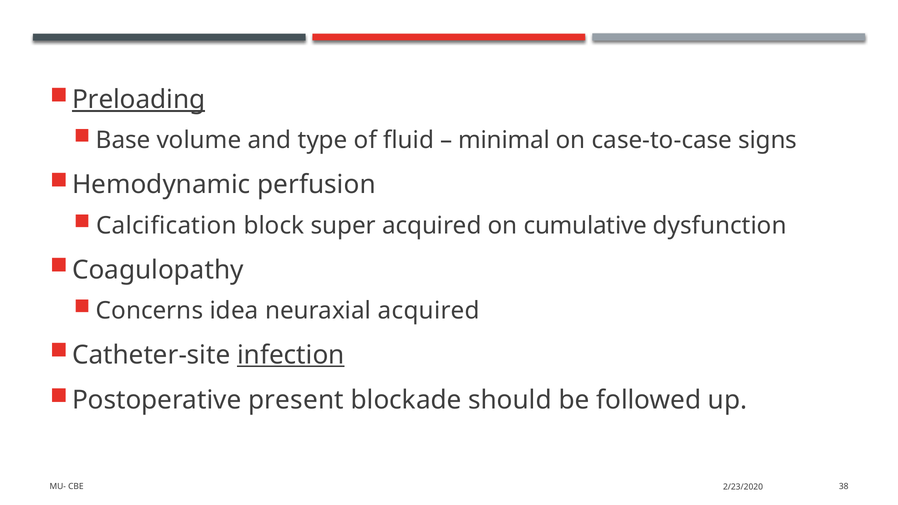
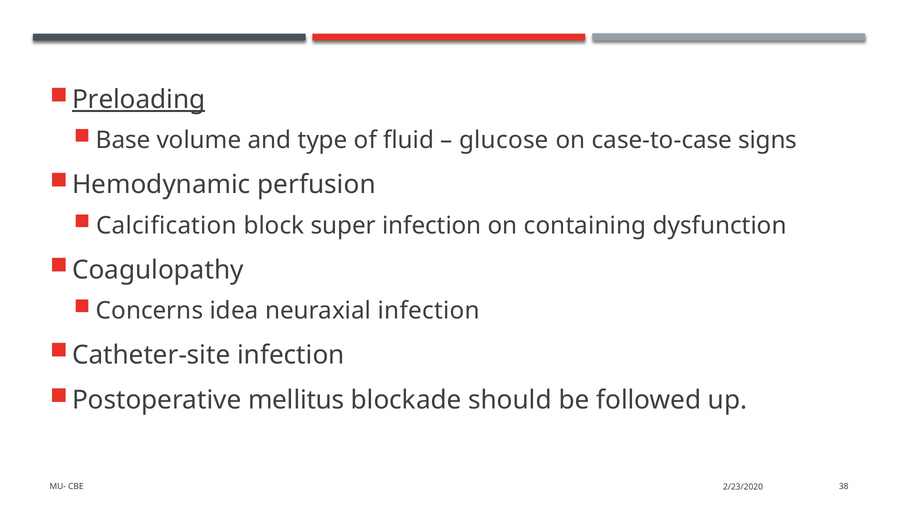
minimal: minimal -> glucose (504, 140)
super acquired: acquired -> infection (432, 226)
cumulative: cumulative -> containing (585, 226)
neuraxial acquired: acquired -> infection (429, 311)
infection underline: present -> none (291, 355)
present: present -> mellitus (296, 400)
